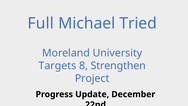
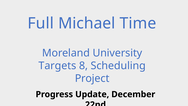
Tried: Tried -> Time (138, 23)
Strengthen: Strengthen -> Scheduling (118, 66)
